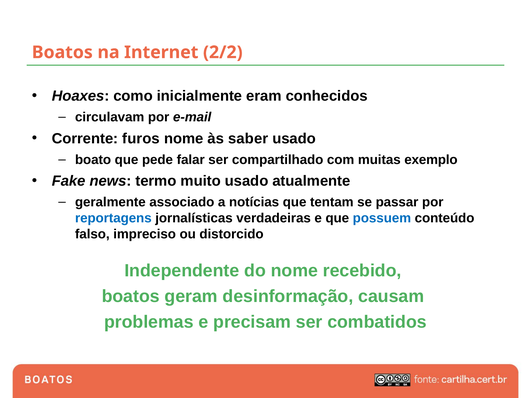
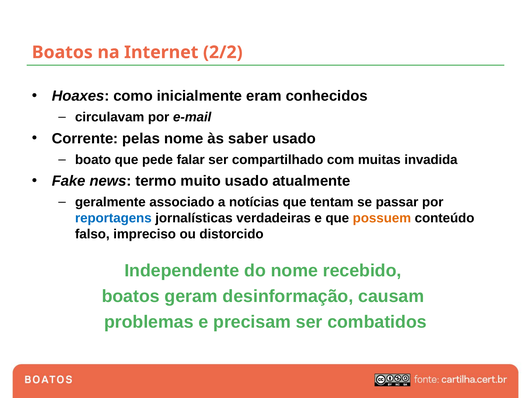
furos: furos -> pelas (141, 139)
exemplo: exemplo -> invadida (431, 160)
possuem colour: blue -> orange (382, 218)
